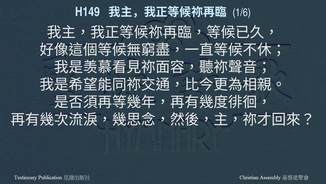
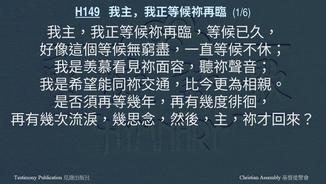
H149 underline: none -> present (88, 12)
